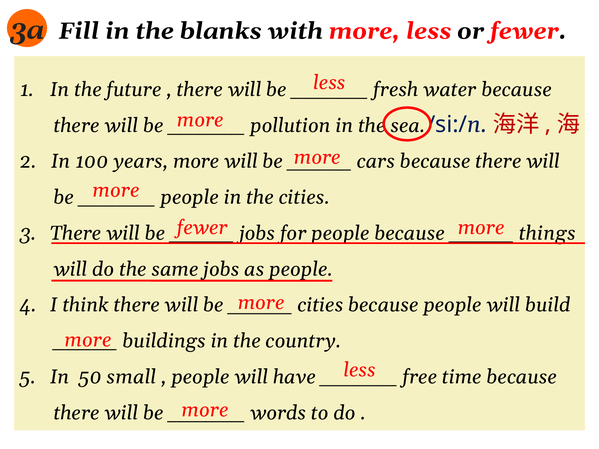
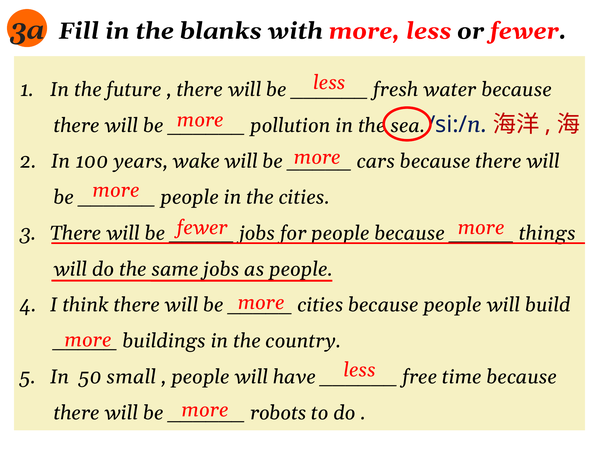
years more: more -> wake (196, 161)
words: words -> robots (278, 413)
